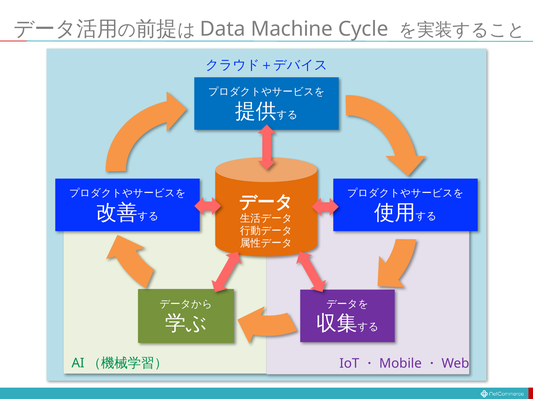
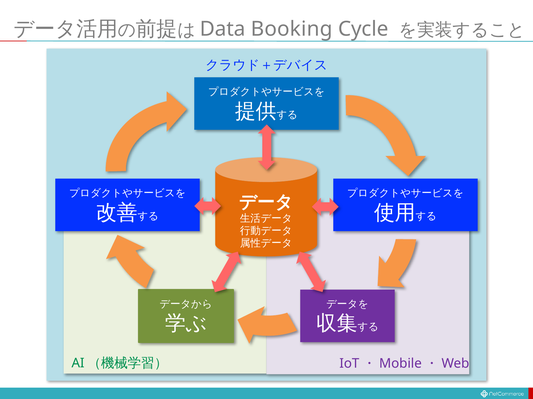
Machine: Machine -> Booking (292, 29)
